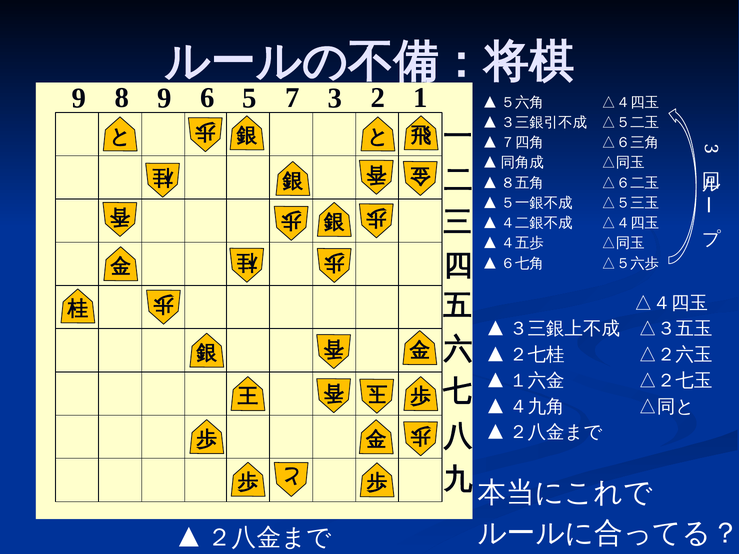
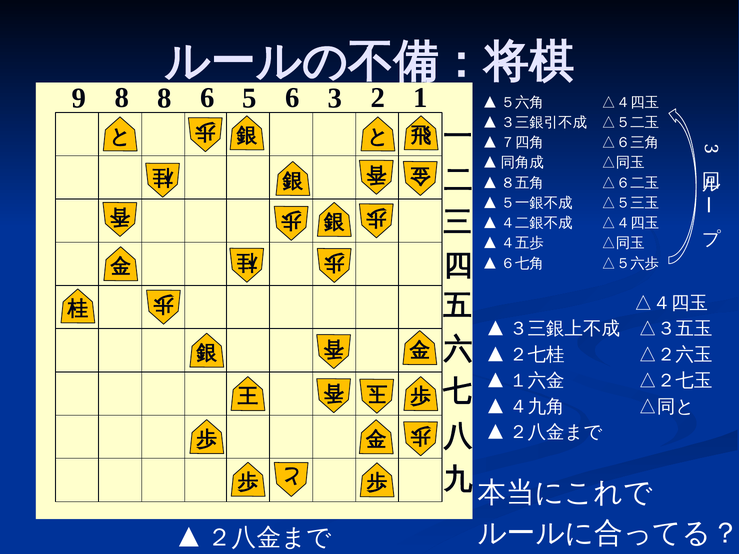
8 9: 9 -> 8 (164, 98)
5 7: 7 -> 6 (293, 98)
